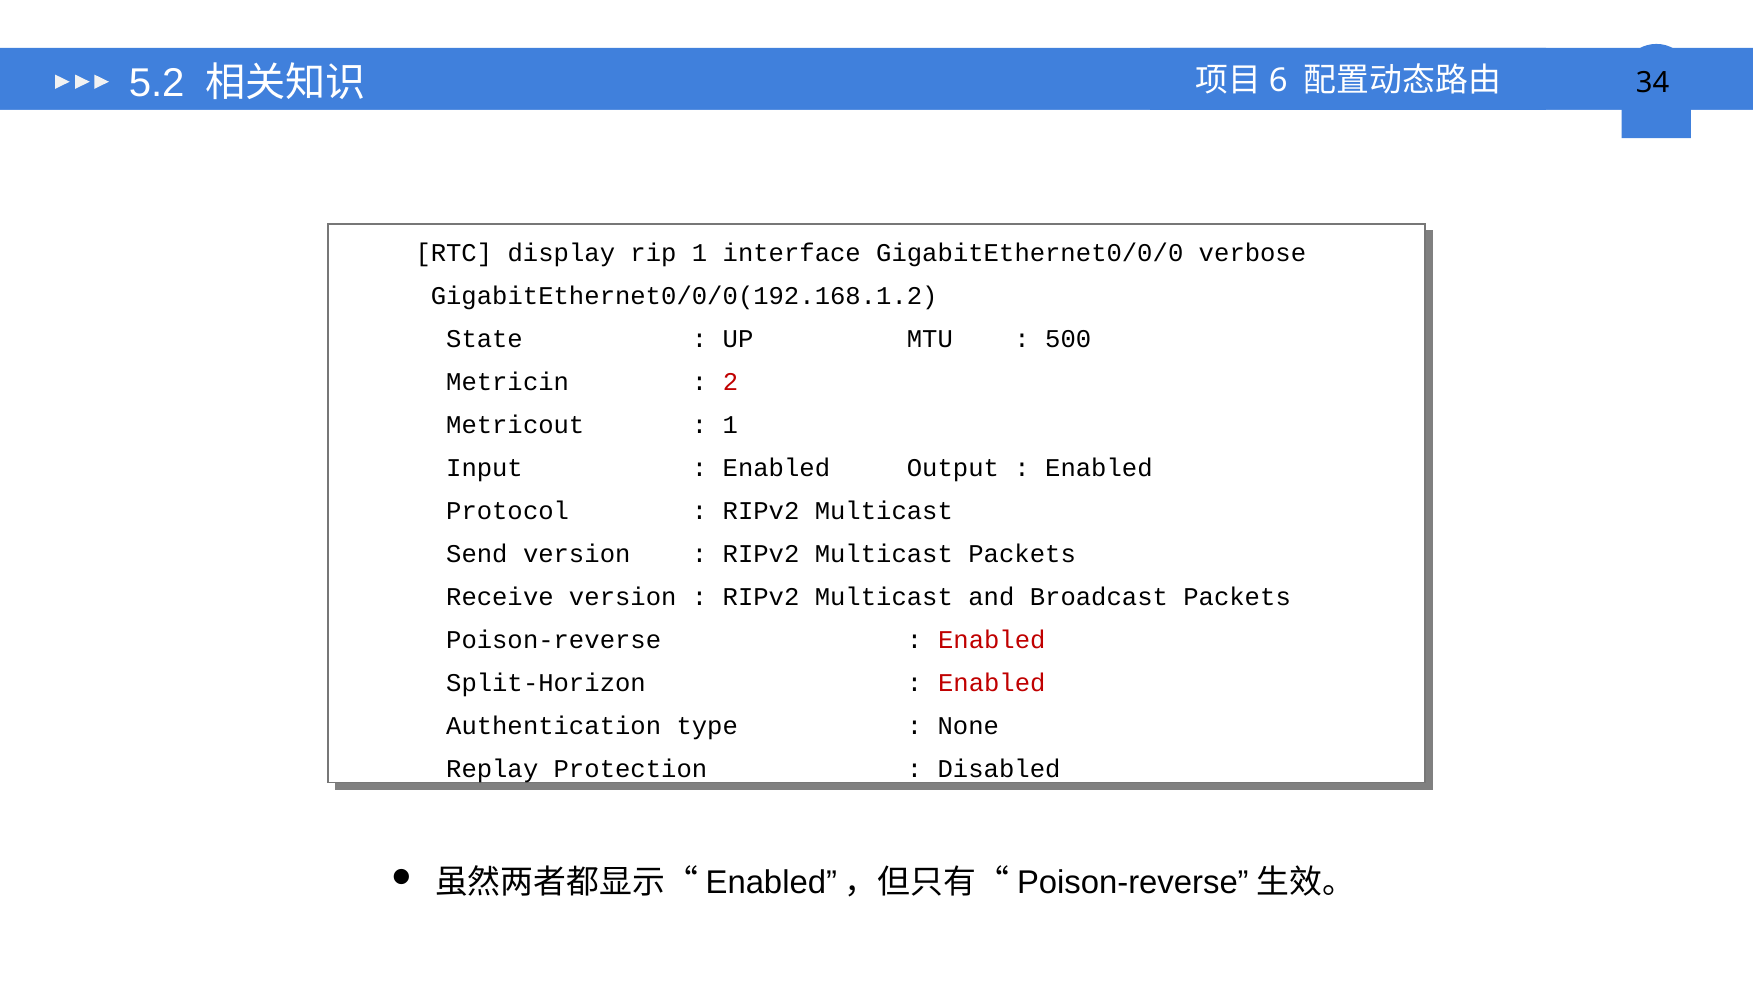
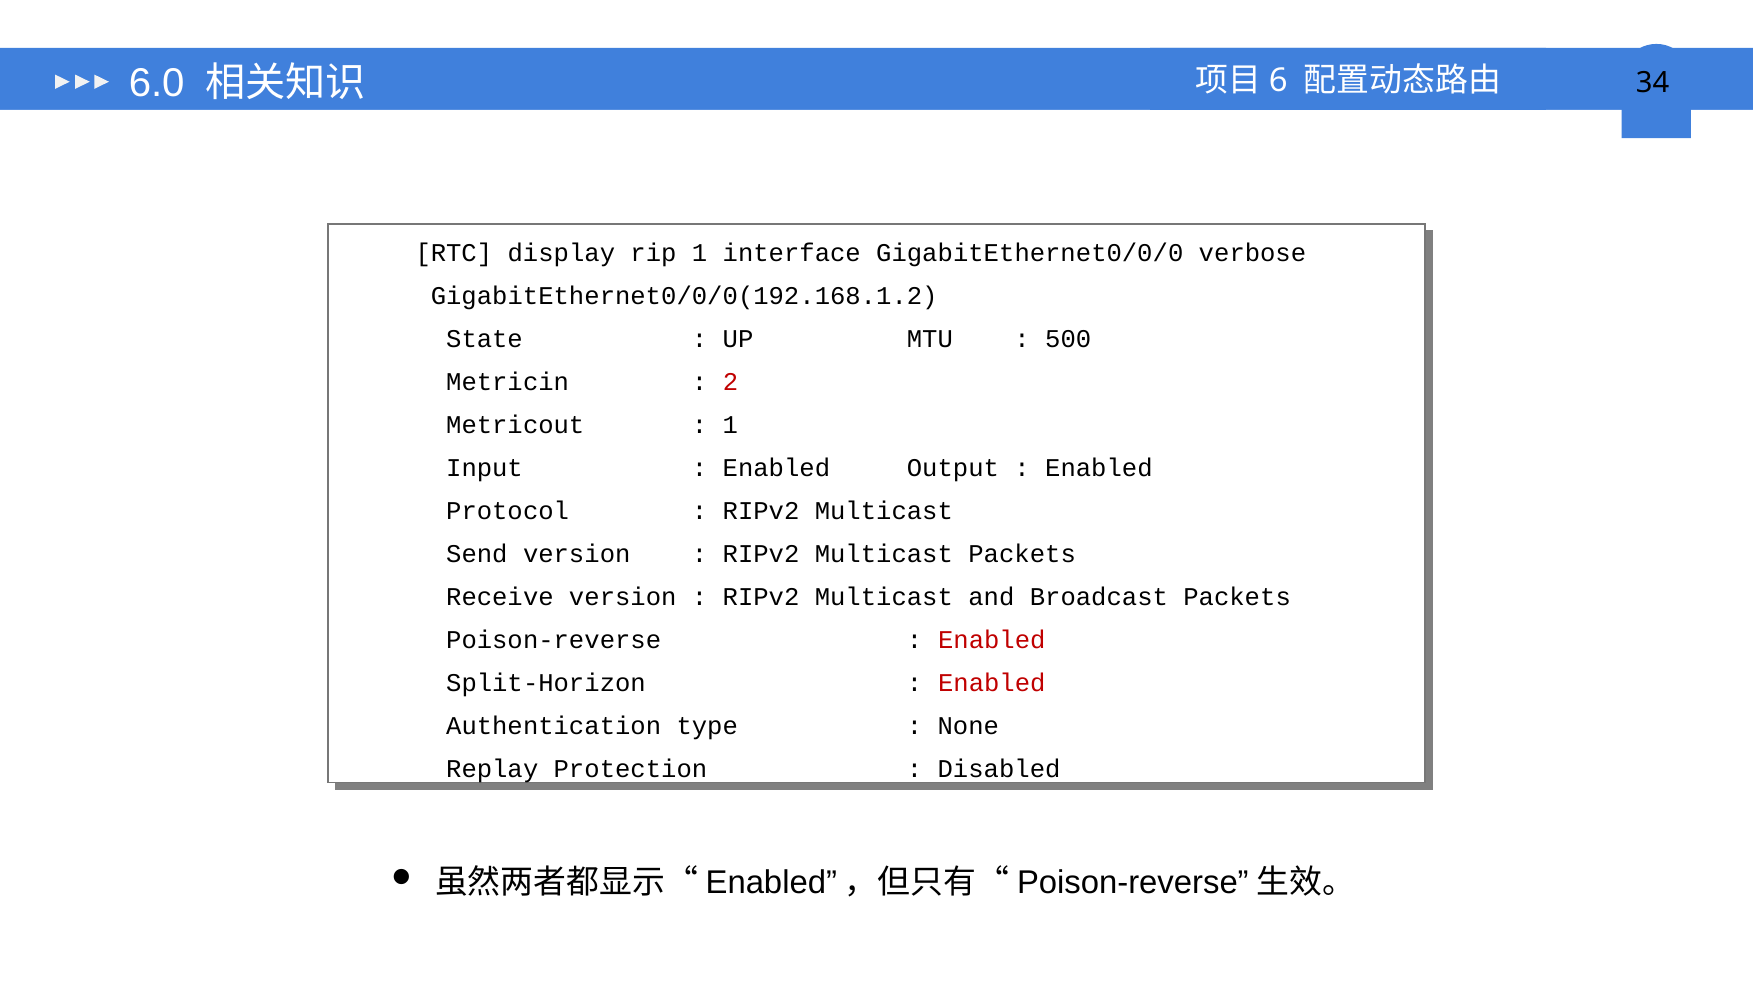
5.2: 5.2 -> 6.0 (157, 84)
